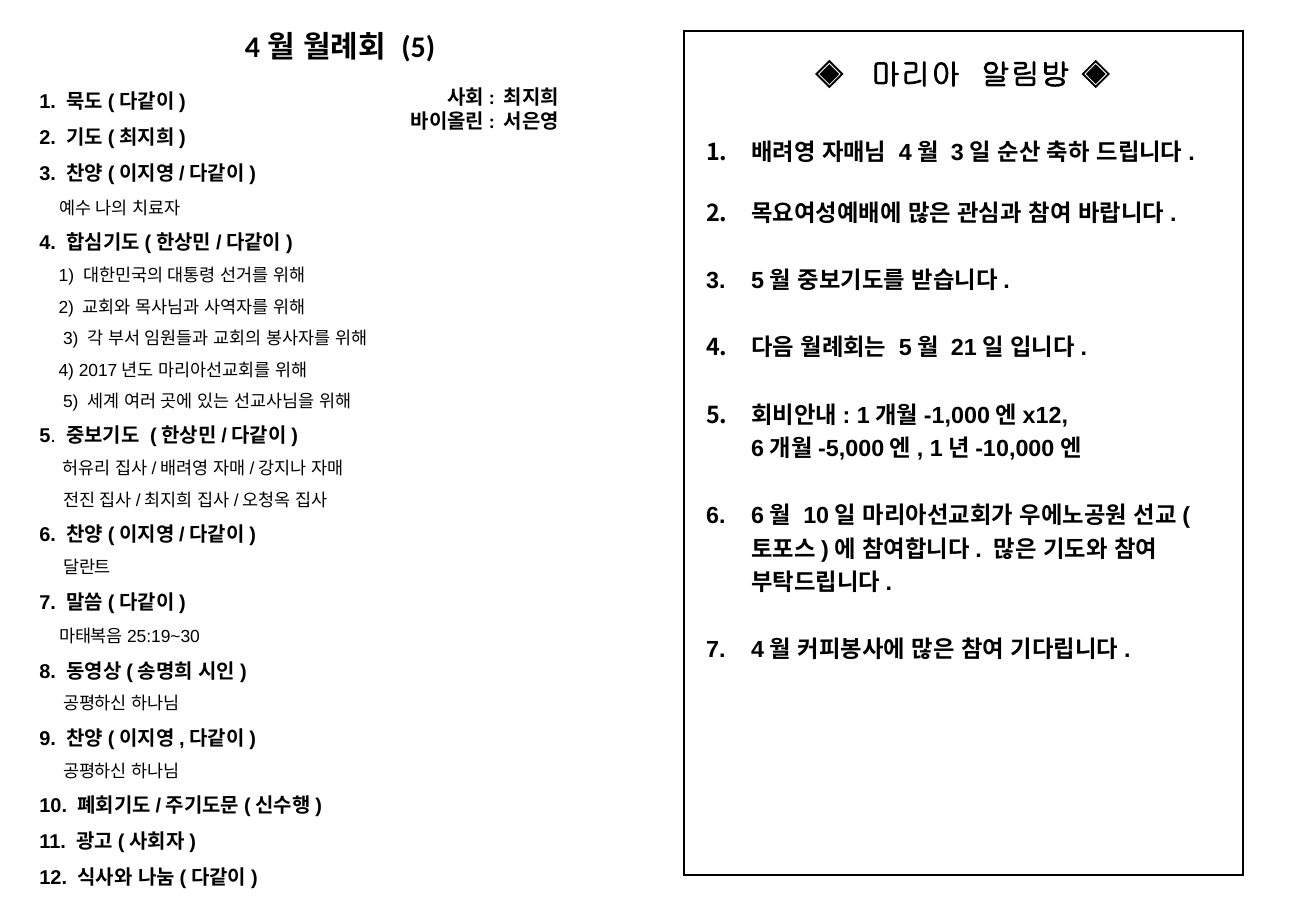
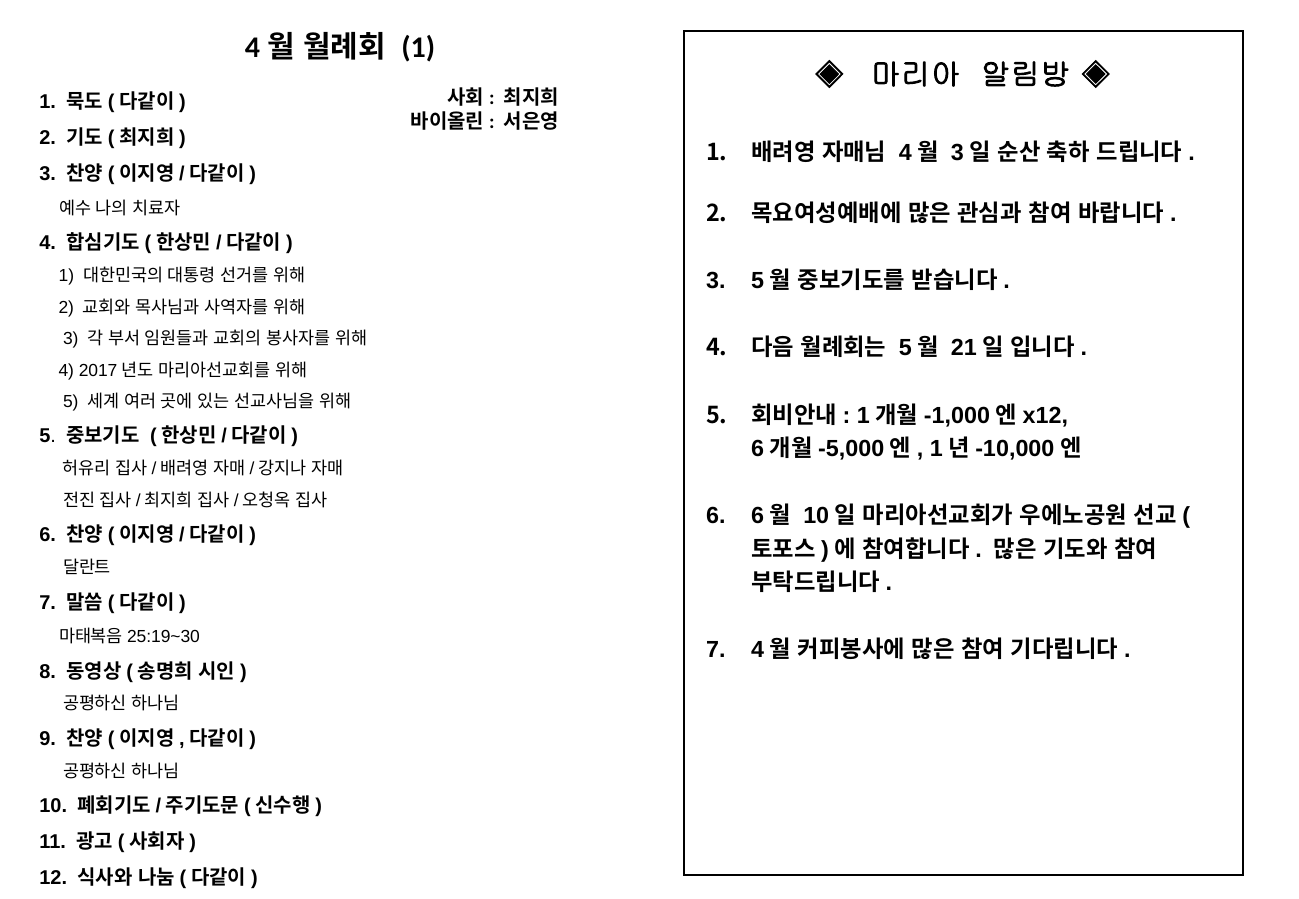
5: 5 -> 1 (418, 47)
